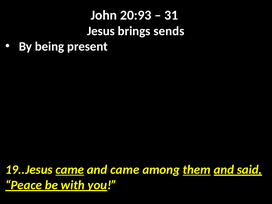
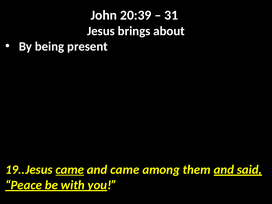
20:93: 20:93 -> 20:39 (136, 15)
sends: sends -> about (169, 31)
them underline: present -> none (197, 170)
